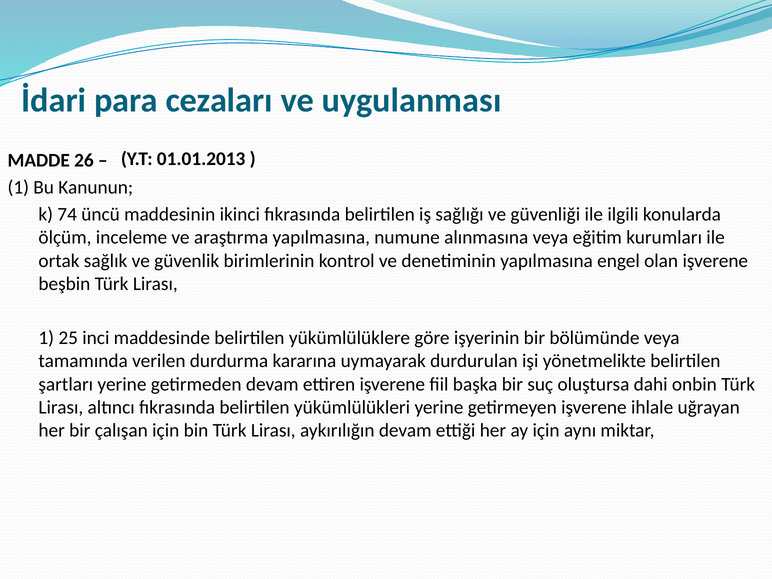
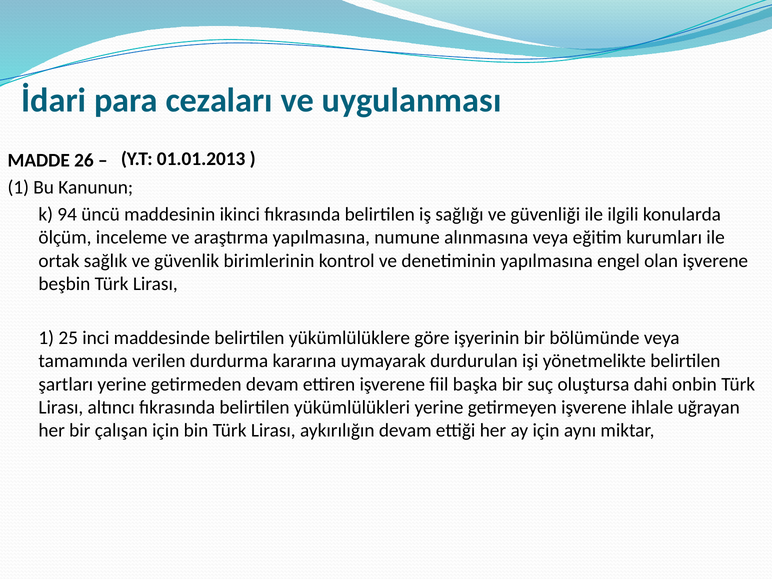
74: 74 -> 94 (67, 214)
